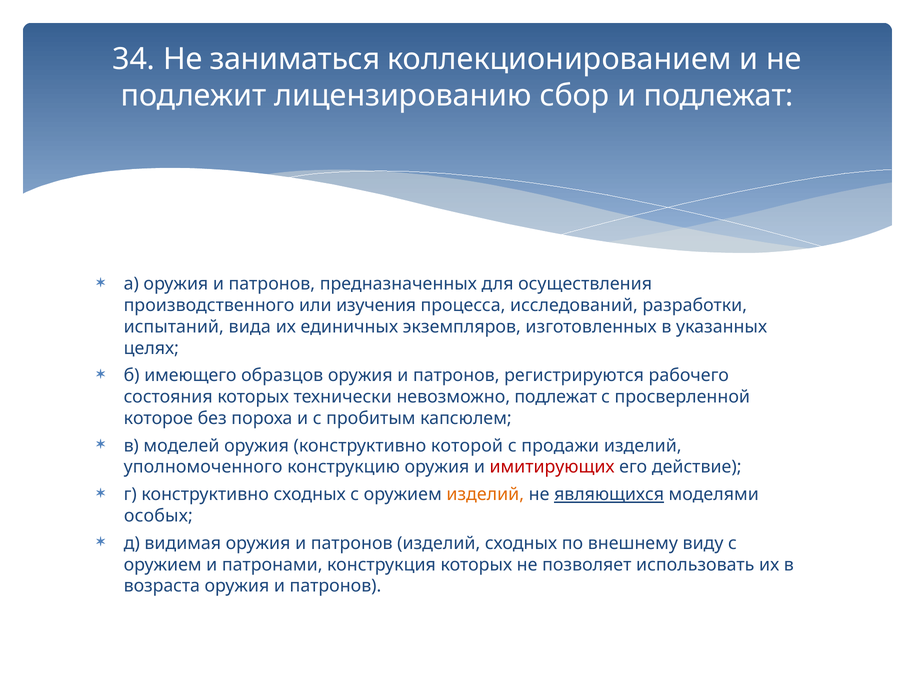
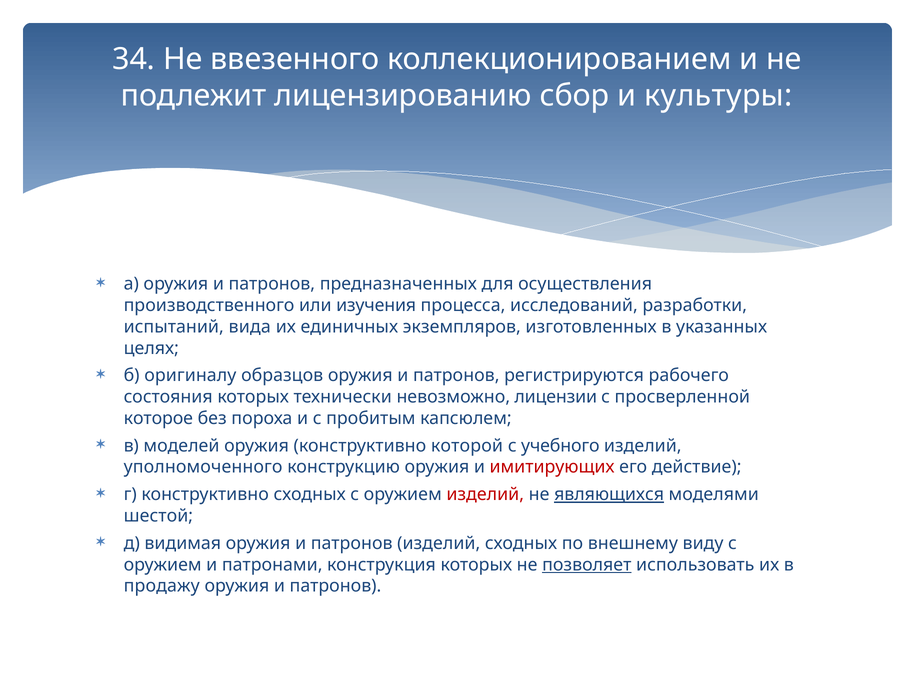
заниматься: заниматься -> ввезенного (295, 59)
и подлежат: подлежат -> культуры (718, 95)
имеющего: имеющего -> оригиналу (190, 375)
невозможно подлежат: подлежат -> лицензии (556, 397)
продажи: продажи -> учебного (560, 445)
изделий colour: orange -> red (485, 494)
особых: особых -> шестой (158, 516)
позволяет underline: none -> present (587, 564)
возраста: возраста -> продажу (162, 586)
